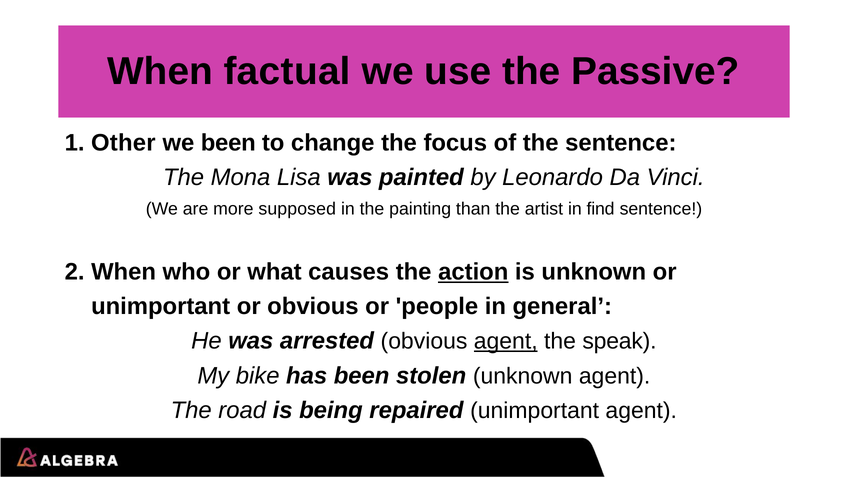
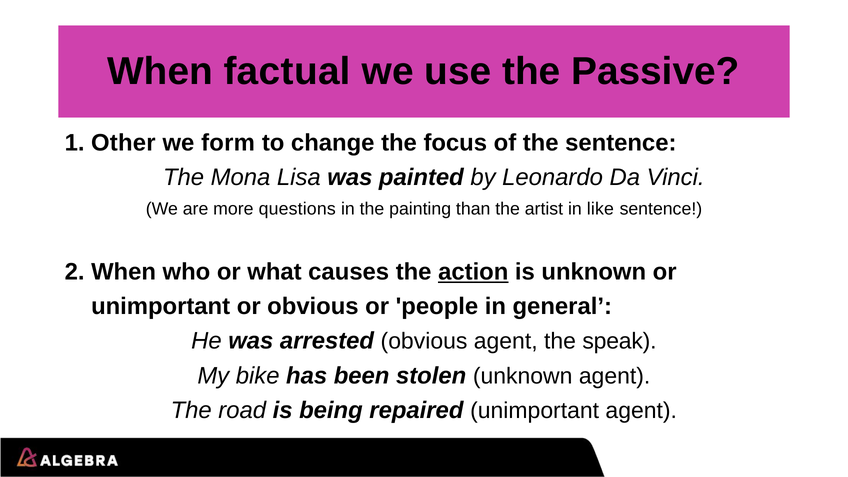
we been: been -> form (228, 143)
supposed: supposed -> questions (297, 209)
find: find -> like (600, 209)
agent underline: present -> none (506, 341)
